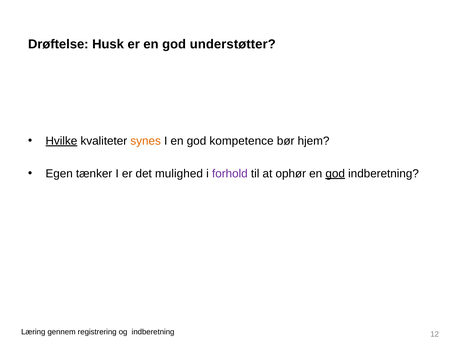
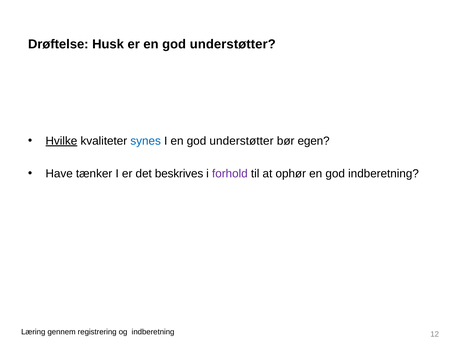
synes colour: orange -> blue (146, 141)
I en god kompetence: kompetence -> understøtter (242, 141)
hjem: hjem -> egen (314, 141)
Egen: Egen -> Have (59, 174)
mulighed: mulighed -> beskrives (179, 174)
god underline: present -> none (335, 174)
